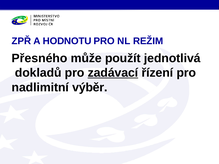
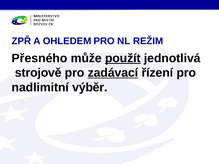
HODNOTU: HODNOTU -> OHLEDEM (67, 41)
použít underline: none -> present (123, 58)
dokladů: dokladů -> strojově (38, 73)
